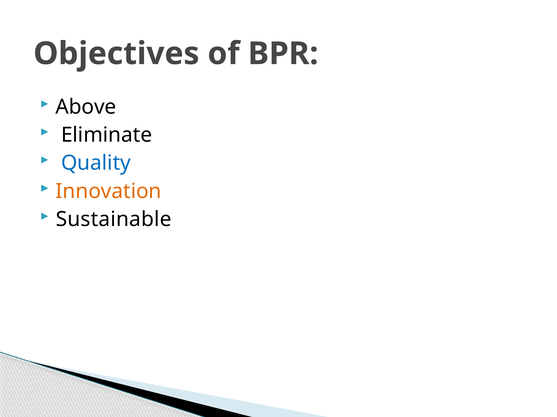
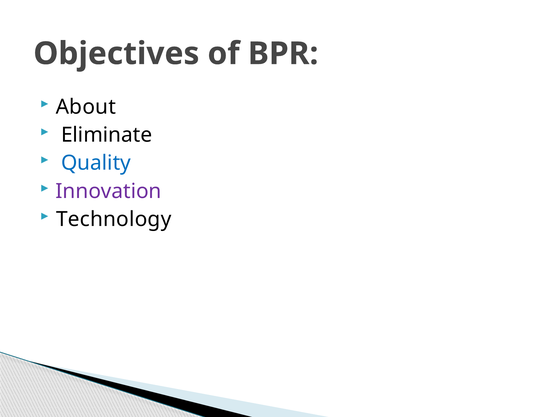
Above: Above -> About (86, 107)
Innovation colour: orange -> purple (109, 192)
Sustainable: Sustainable -> Technology (114, 220)
